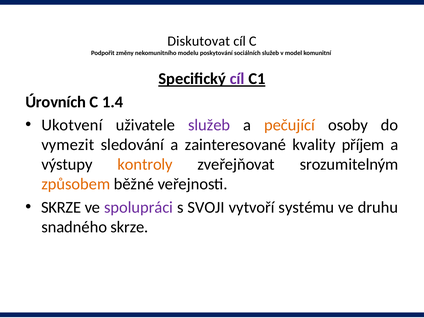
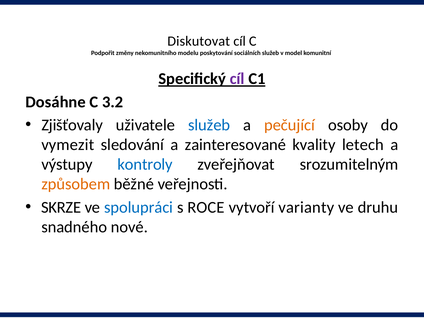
Úrovních: Úrovních -> Dosáhne (56, 102)
1.4: 1.4 -> 3.2 (113, 102)
Ukotvení: Ukotvení -> Zjišťovaly (72, 125)
služeb colour: purple -> blue (209, 125)
příjem: příjem -> letech (363, 145)
kontroly colour: orange -> blue (145, 164)
spolupráci colour: purple -> blue (139, 207)
SVOJI: SVOJI -> ROCE (206, 207)
systému: systému -> varianty (306, 207)
snadného skrze: skrze -> nové (129, 227)
